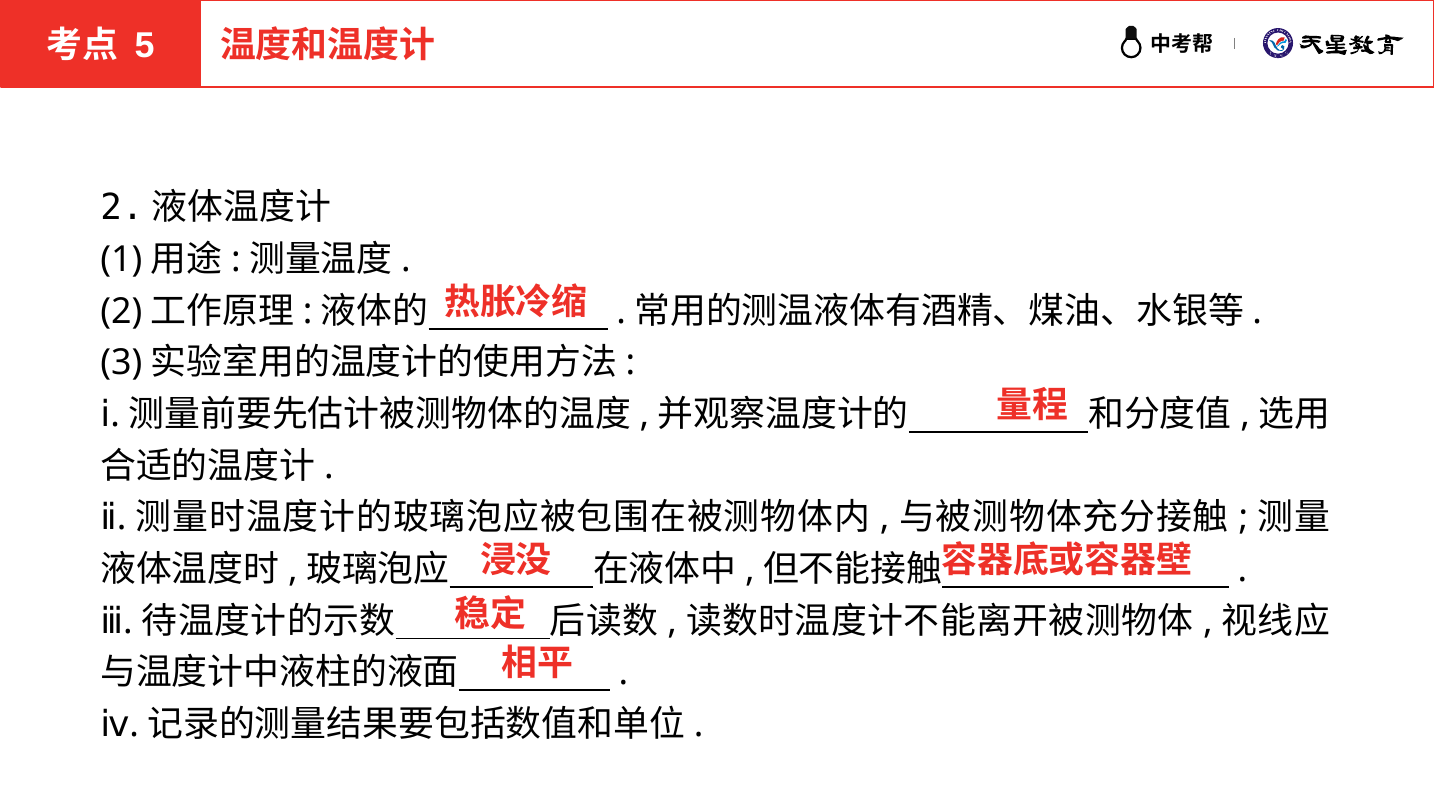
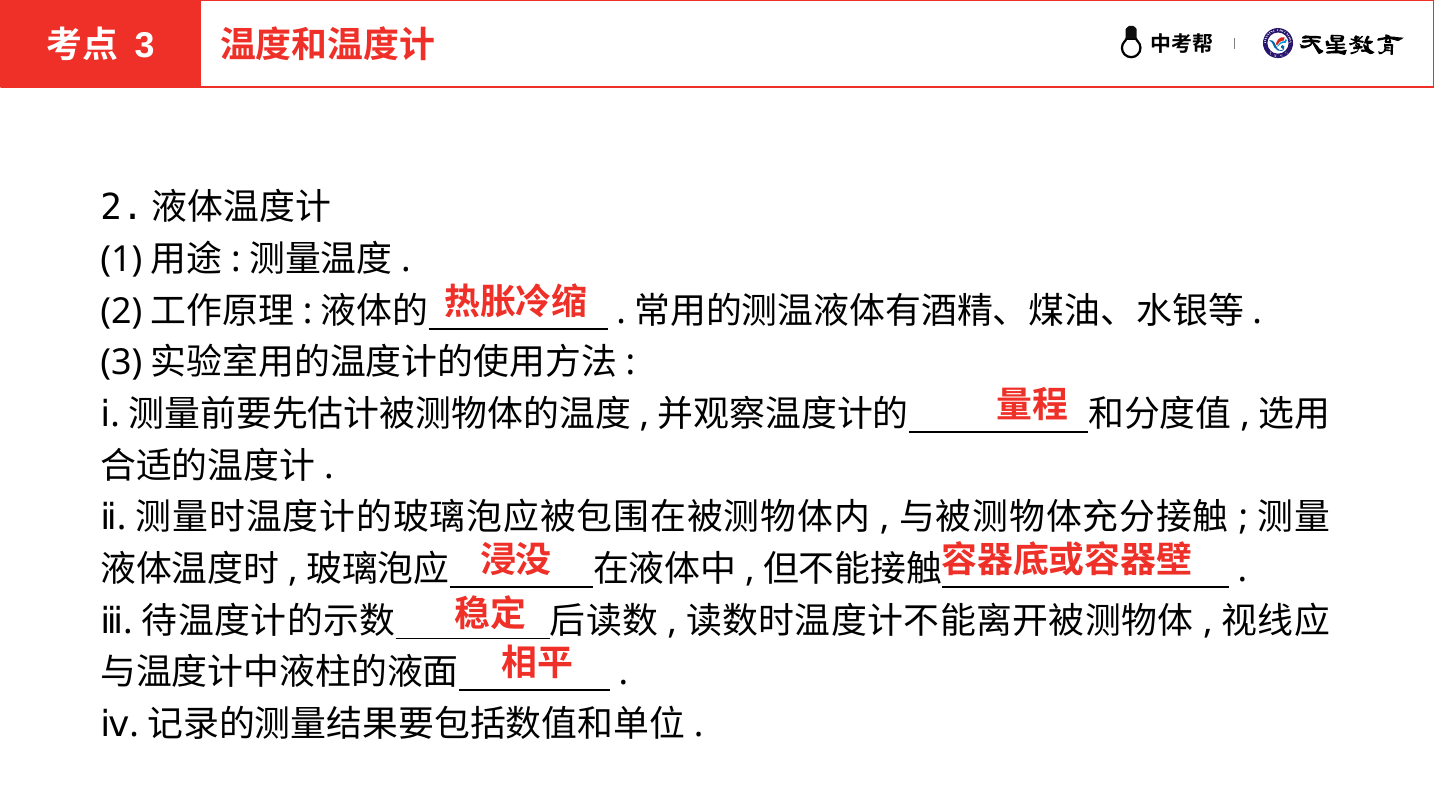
5: 5 -> 3 (145, 46)
